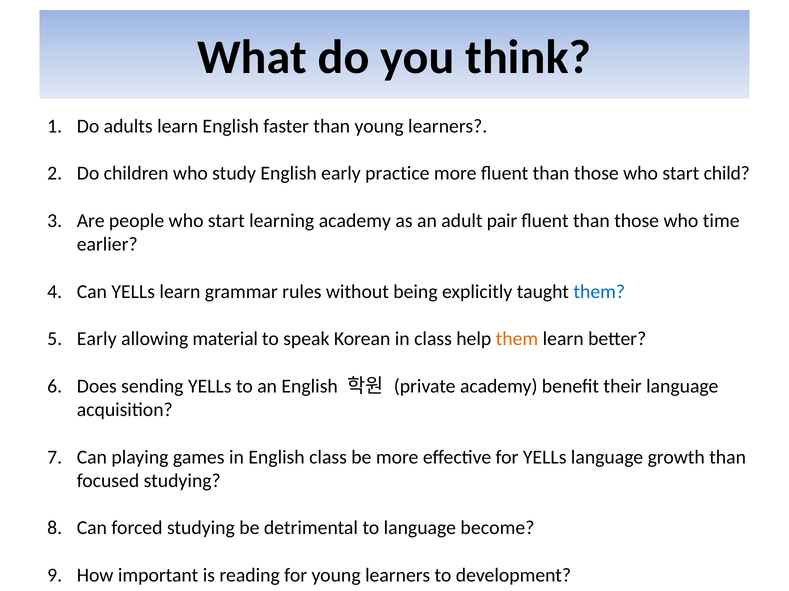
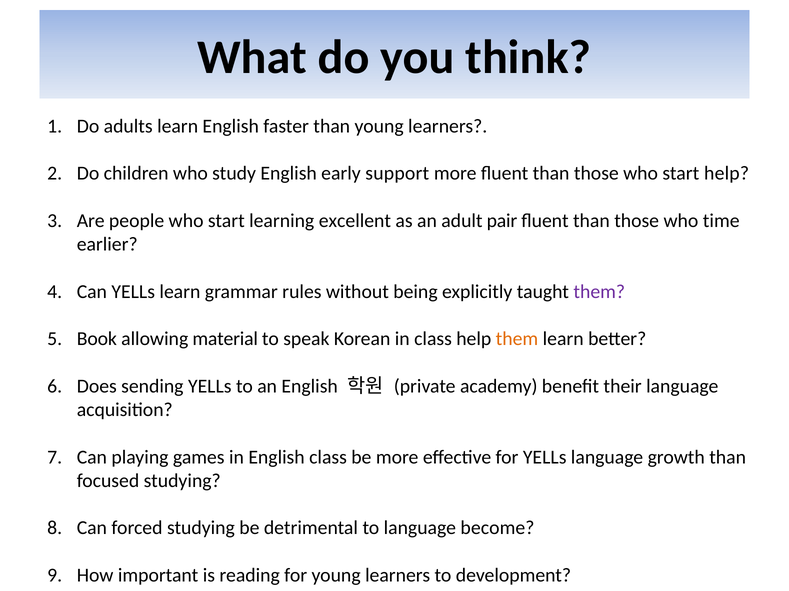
practice: practice -> support (397, 174)
start child: child -> help (727, 174)
learning academy: academy -> excellent (355, 221)
them colour: blue -> purple (599, 292)
Early: Early -> Book (97, 339)
